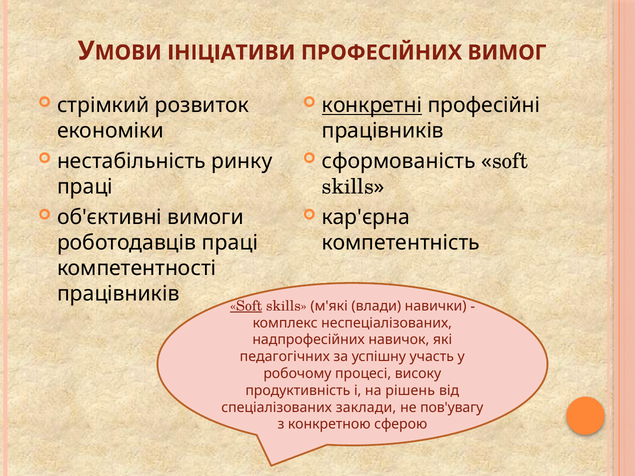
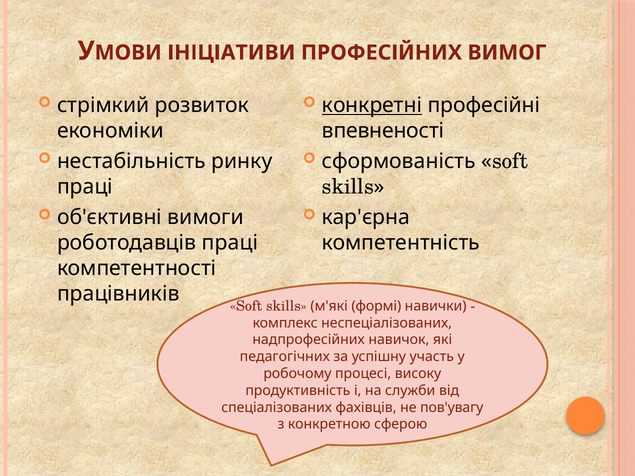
працівників: працівників -> впевненості (383, 131)
Soft underline: present -> none (246, 306)
влади: влади -> формі (376, 306)
рішень: рішень -> служби (410, 391)
заклади: заклади -> фахівців (366, 408)
